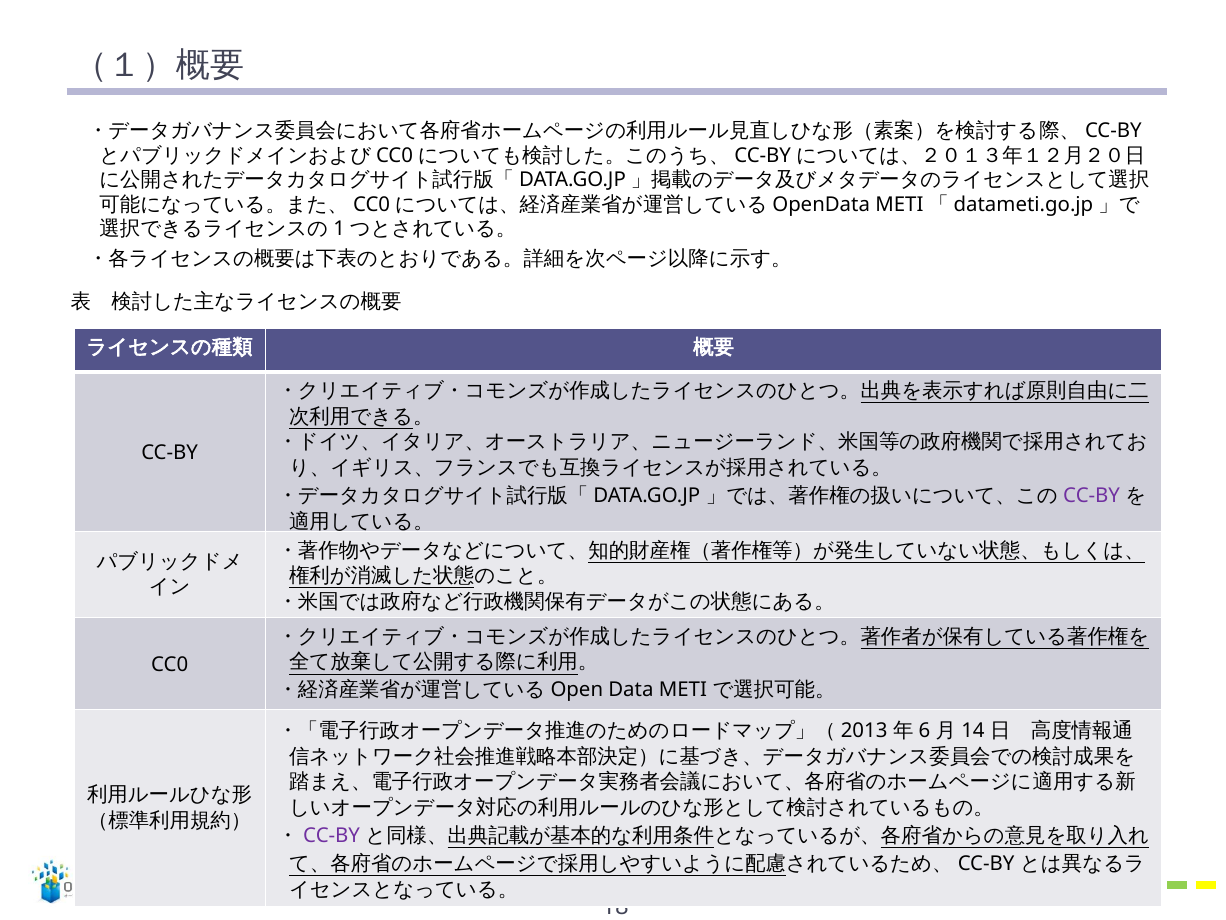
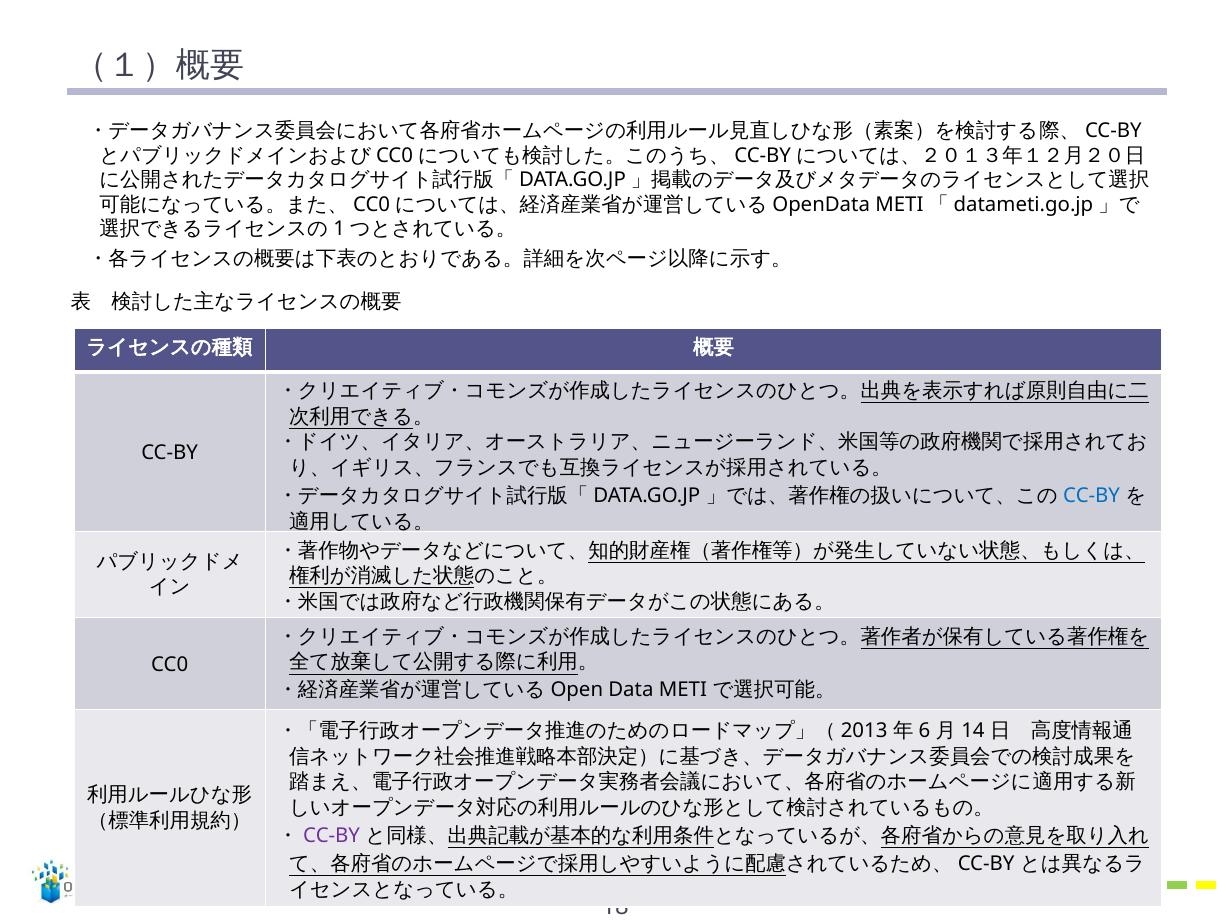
CC-BY colour: purple -> blue (1091, 496)
